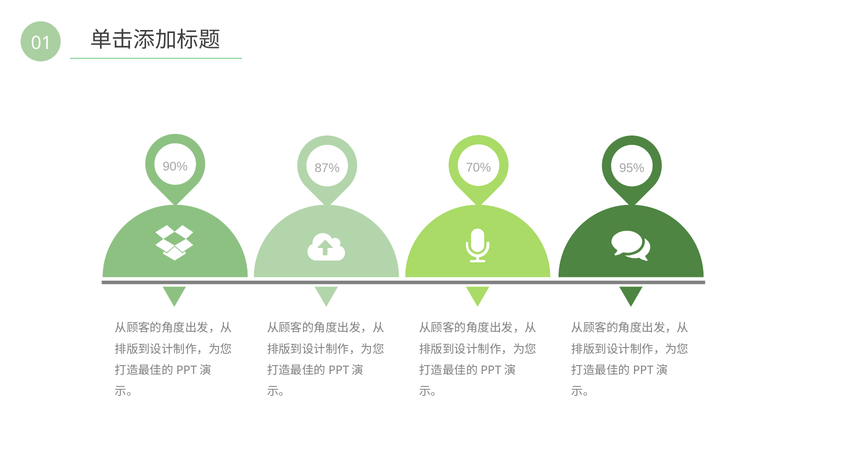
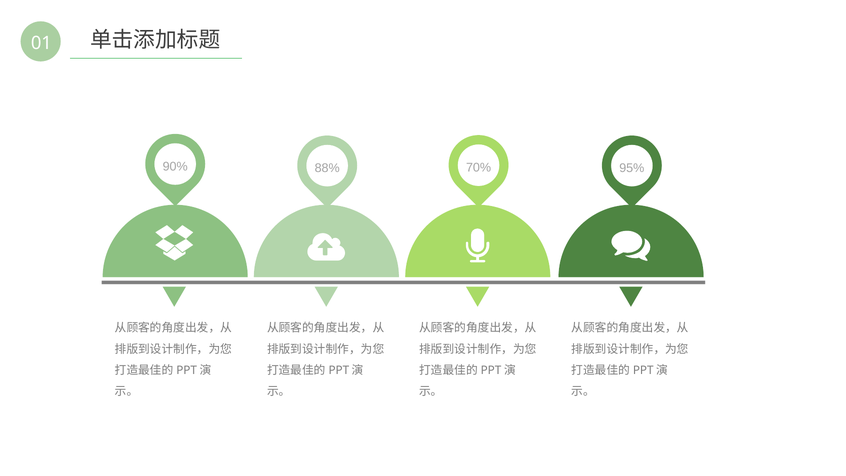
87%: 87% -> 88% (327, 168)
